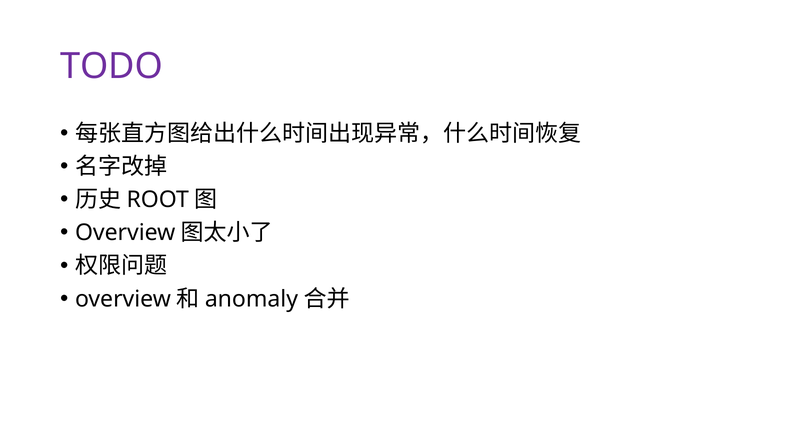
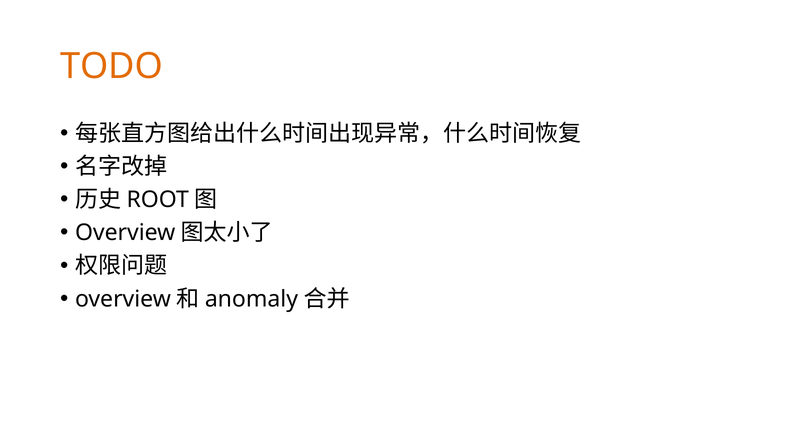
TODO colour: purple -> orange (112, 66)
